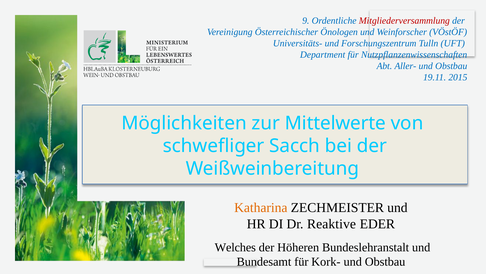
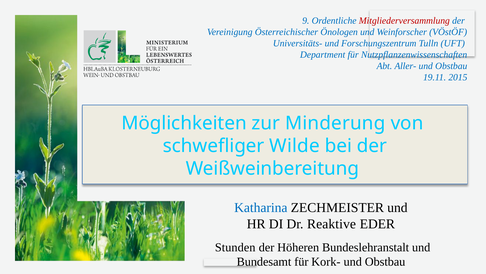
Mittelwerte: Mittelwerte -> Minderung (335, 123)
Sacch: Sacch -> Wilde (294, 146)
Katharina colour: orange -> blue (261, 207)
Welches: Welches -> Stunden (235, 247)
